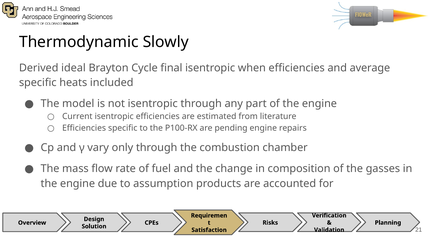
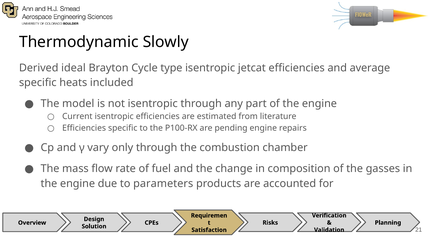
final: final -> type (171, 68)
when: when -> jetcat (252, 68)
assumption: assumption -> parameters (163, 184)
